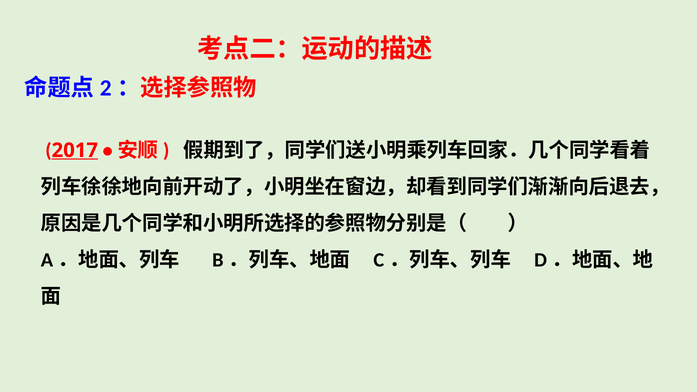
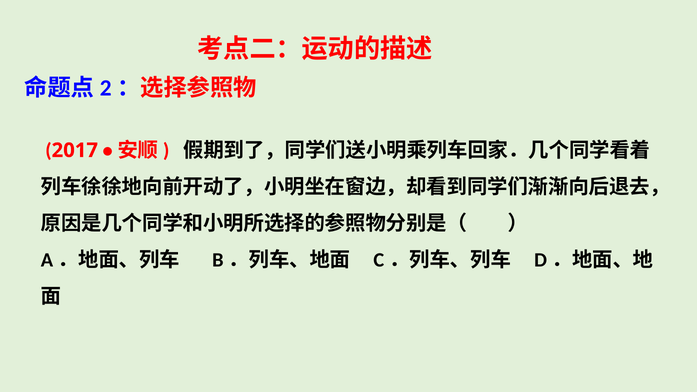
2017 underline: present -> none (75, 150)
